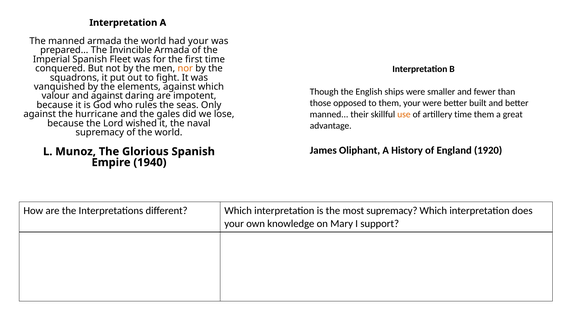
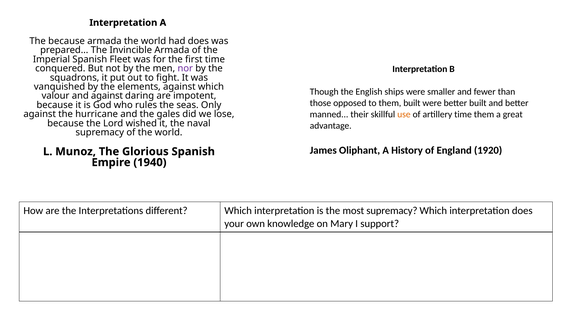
The manned: manned -> because (67, 41)
had your: your -> does (198, 41)
nor colour: orange -> purple (185, 69)
them your: your -> built (412, 103)
